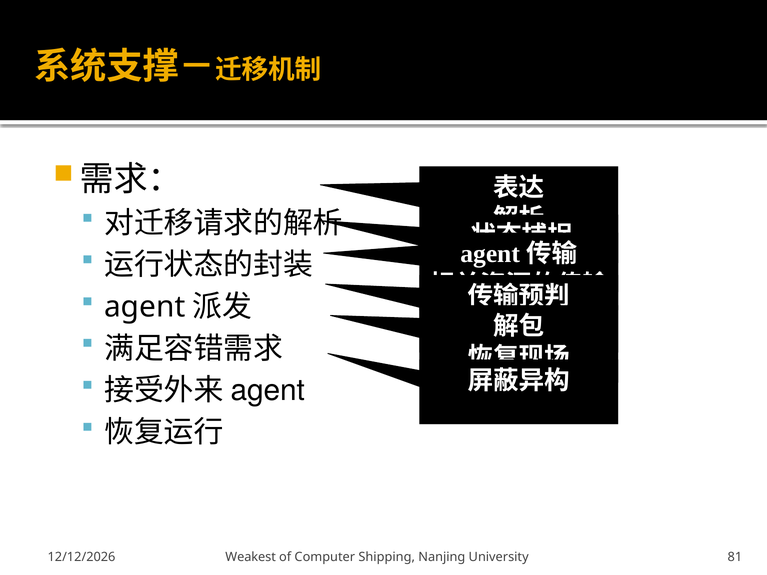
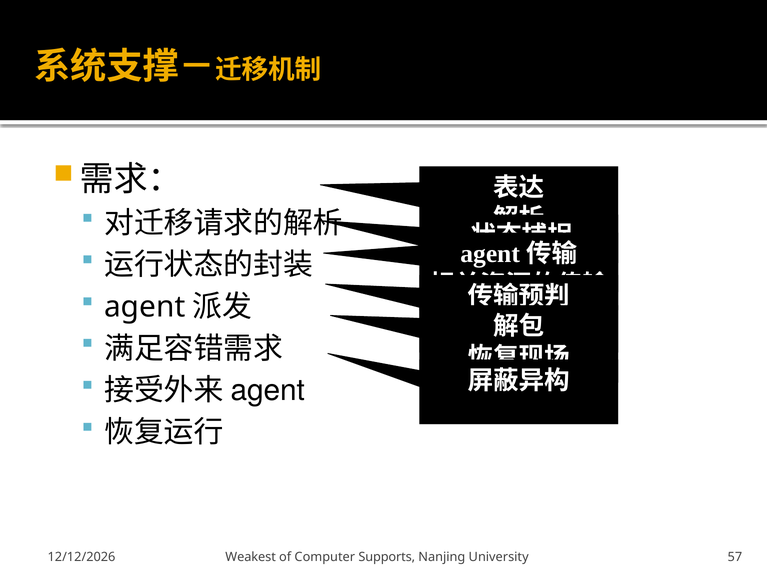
Shipping: Shipping -> Supports (387, 557)
81: 81 -> 57 (735, 557)
